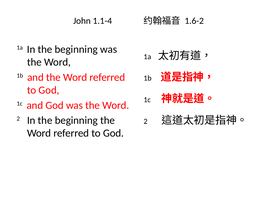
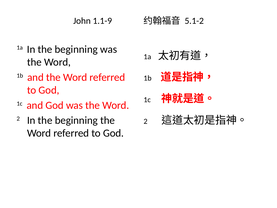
1.1-4: 1.1-4 -> 1.1-9 (102, 21)
1.6-2: 1.6-2 -> 5.1-2 (194, 21)
